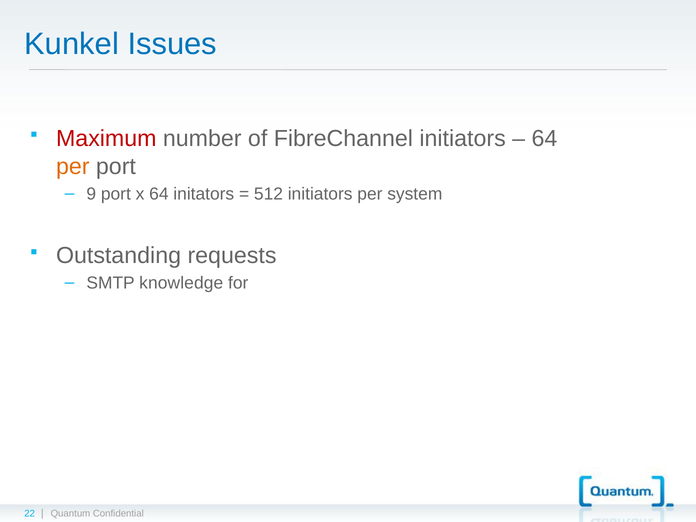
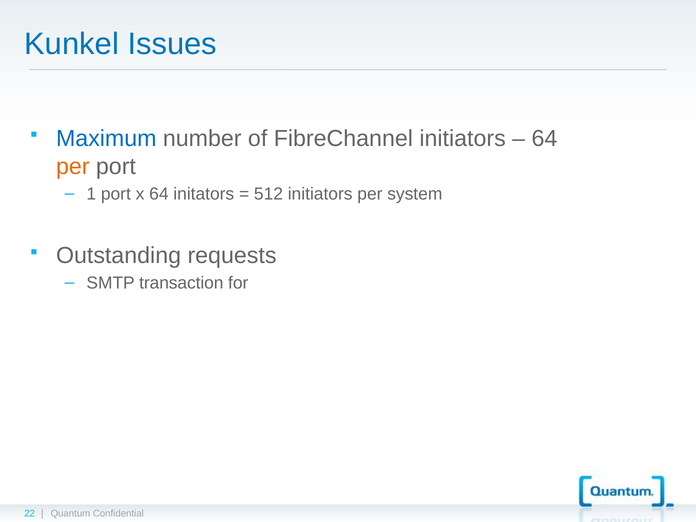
Maximum colour: red -> blue (106, 139)
9: 9 -> 1 (91, 194)
knowledge: knowledge -> transaction (181, 283)
